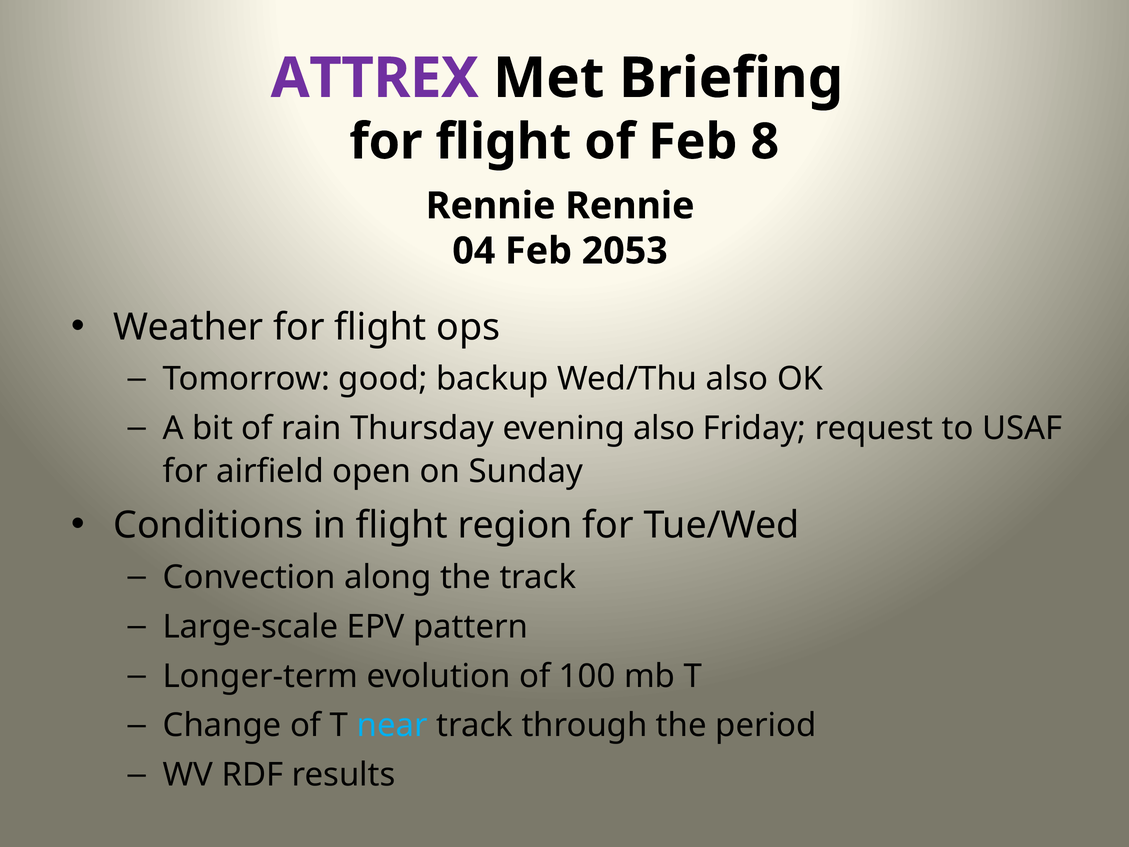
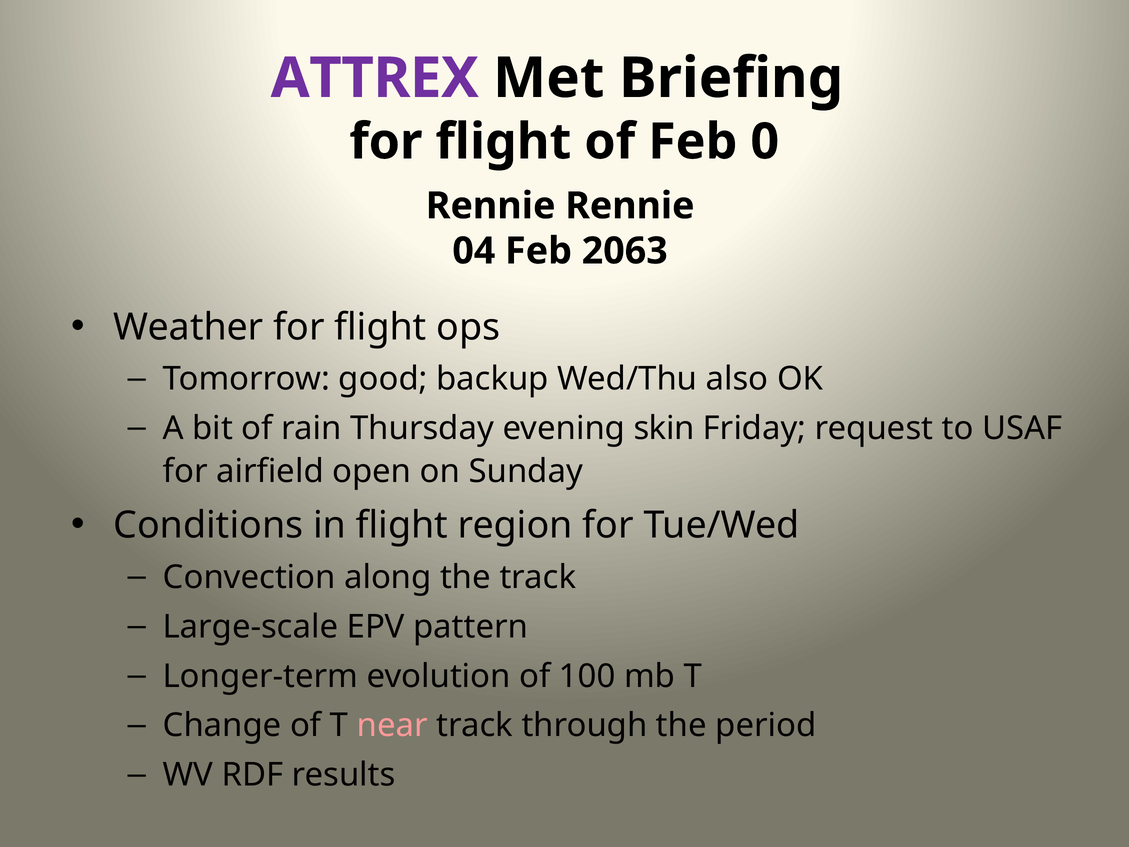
8: 8 -> 0 (765, 142)
2053: 2053 -> 2063 (625, 251)
evening also: also -> skin (664, 428)
near colour: light blue -> pink (392, 725)
